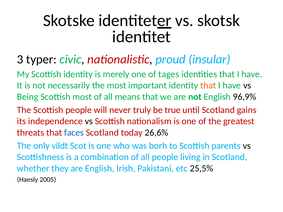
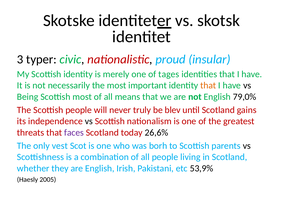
96,9%: 96,9% -> 79,0% (245, 97)
true: true -> blev (173, 110)
faces colour: blue -> purple (74, 133)
vildt: vildt -> vest (60, 146)
25,5%: 25,5% -> 53,9% (202, 169)
